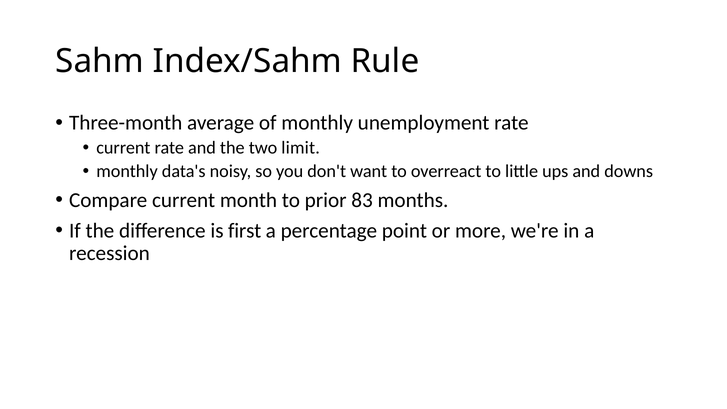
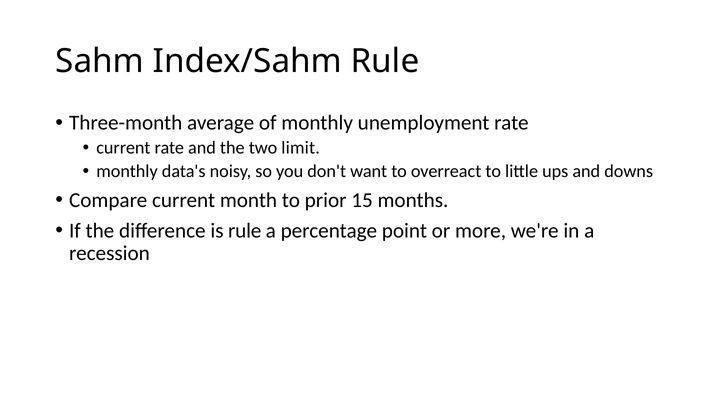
83: 83 -> 15 (362, 200)
is first: first -> rule (245, 231)
